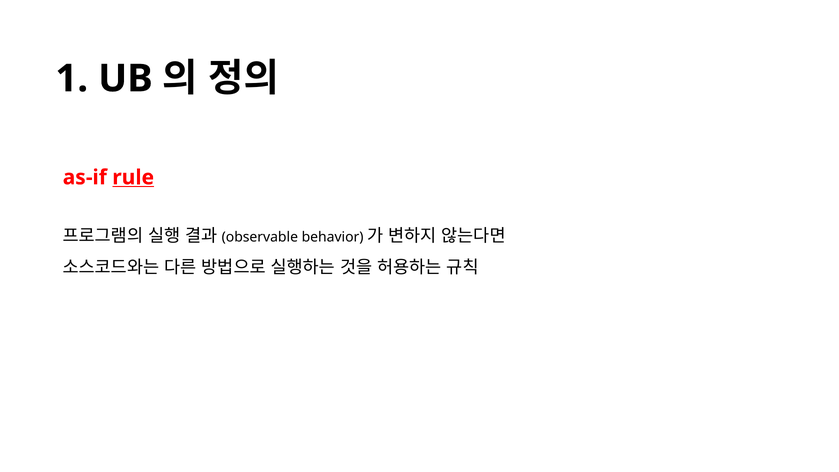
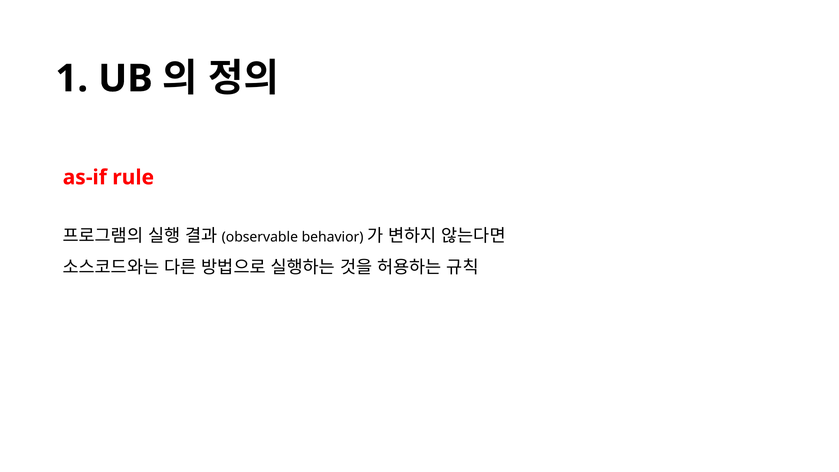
rule underline: present -> none (133, 177)
